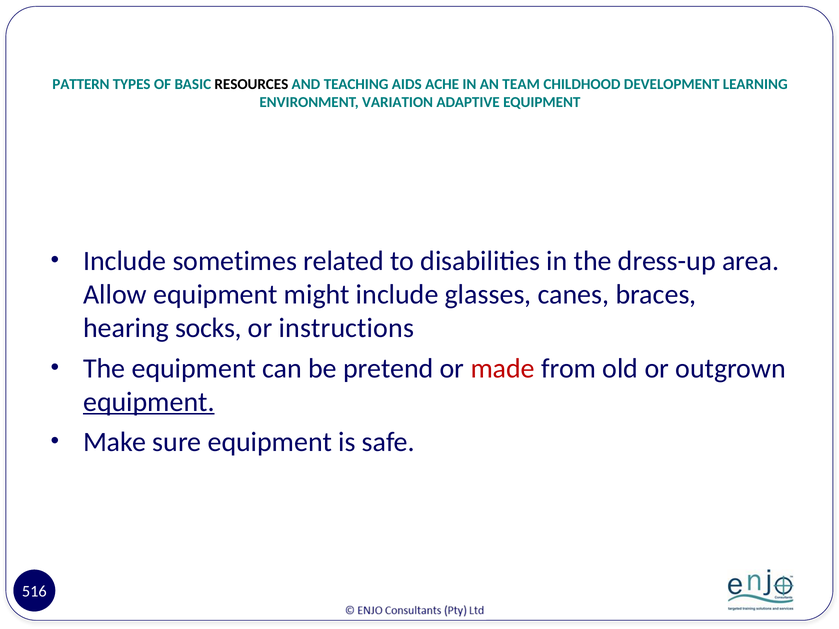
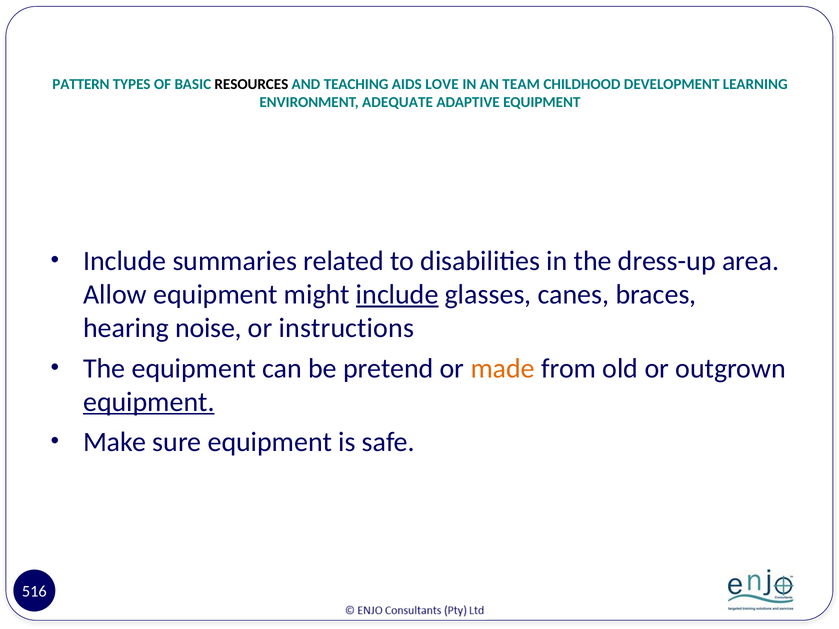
ACHE: ACHE -> LOVE (442, 84)
VARIATION: VARIATION -> ADEQUATE (398, 102)
sometimes: sometimes -> summaries (235, 261)
include underline: none -> present (397, 295)
socks: socks -> noise (209, 328)
made colour: red -> orange (503, 368)
